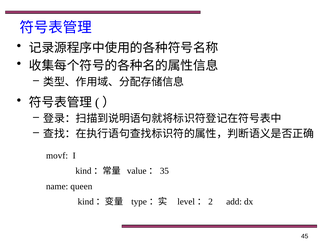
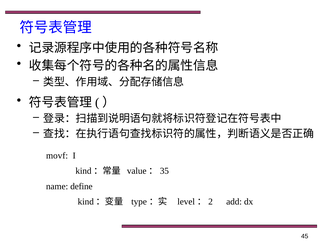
queen: queen -> define (81, 186)
